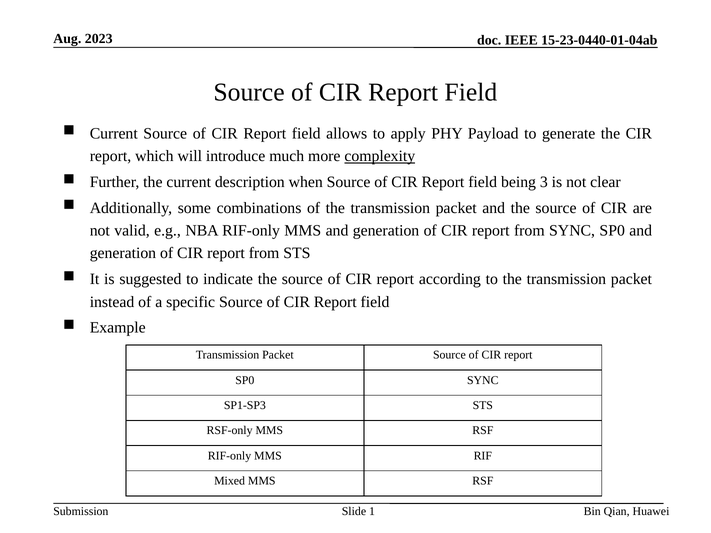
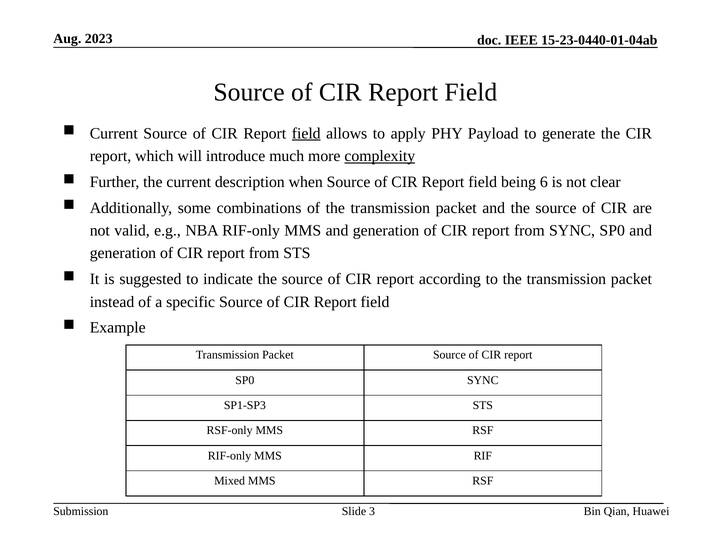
field underline: none -> present (306, 133)
3: 3 -> 6 (544, 182)
1: 1 -> 3 (372, 511)
